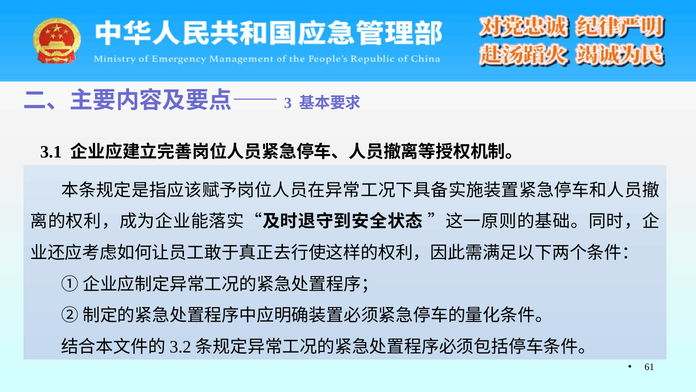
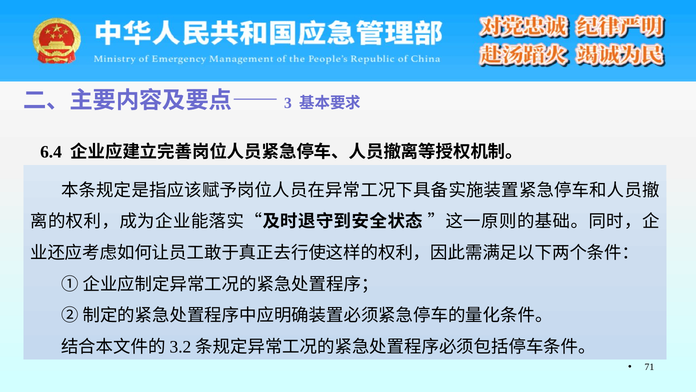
3.1: 3.1 -> 6.4 (51, 152)
61: 61 -> 71 (649, 367)
